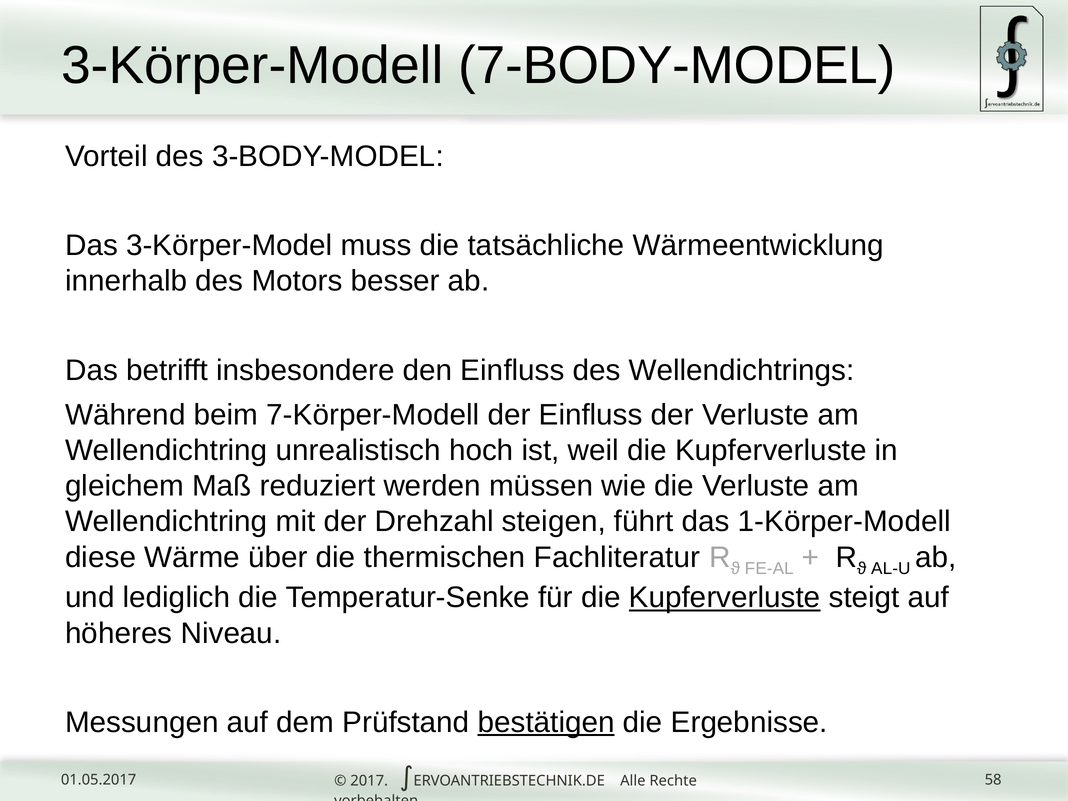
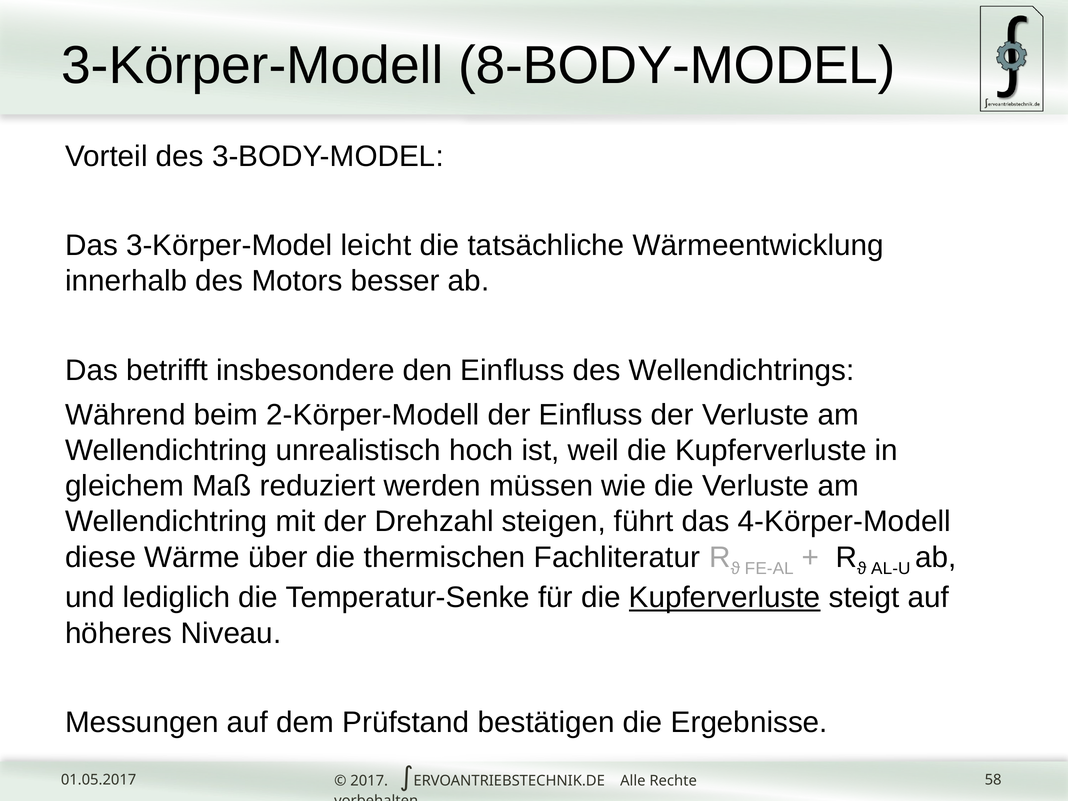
7-BODY-MODEL: 7-BODY-MODEL -> 8-BODY-MODEL (677, 65)
muss: muss -> leicht (376, 246)
7-Körper-Modell: 7-Körper-Modell -> 2-Körper-Modell (373, 415)
1-Körper-Modell: 1-Körper-Modell -> 4-Körper-Modell (844, 522)
bestätigen underline: present -> none (546, 722)
